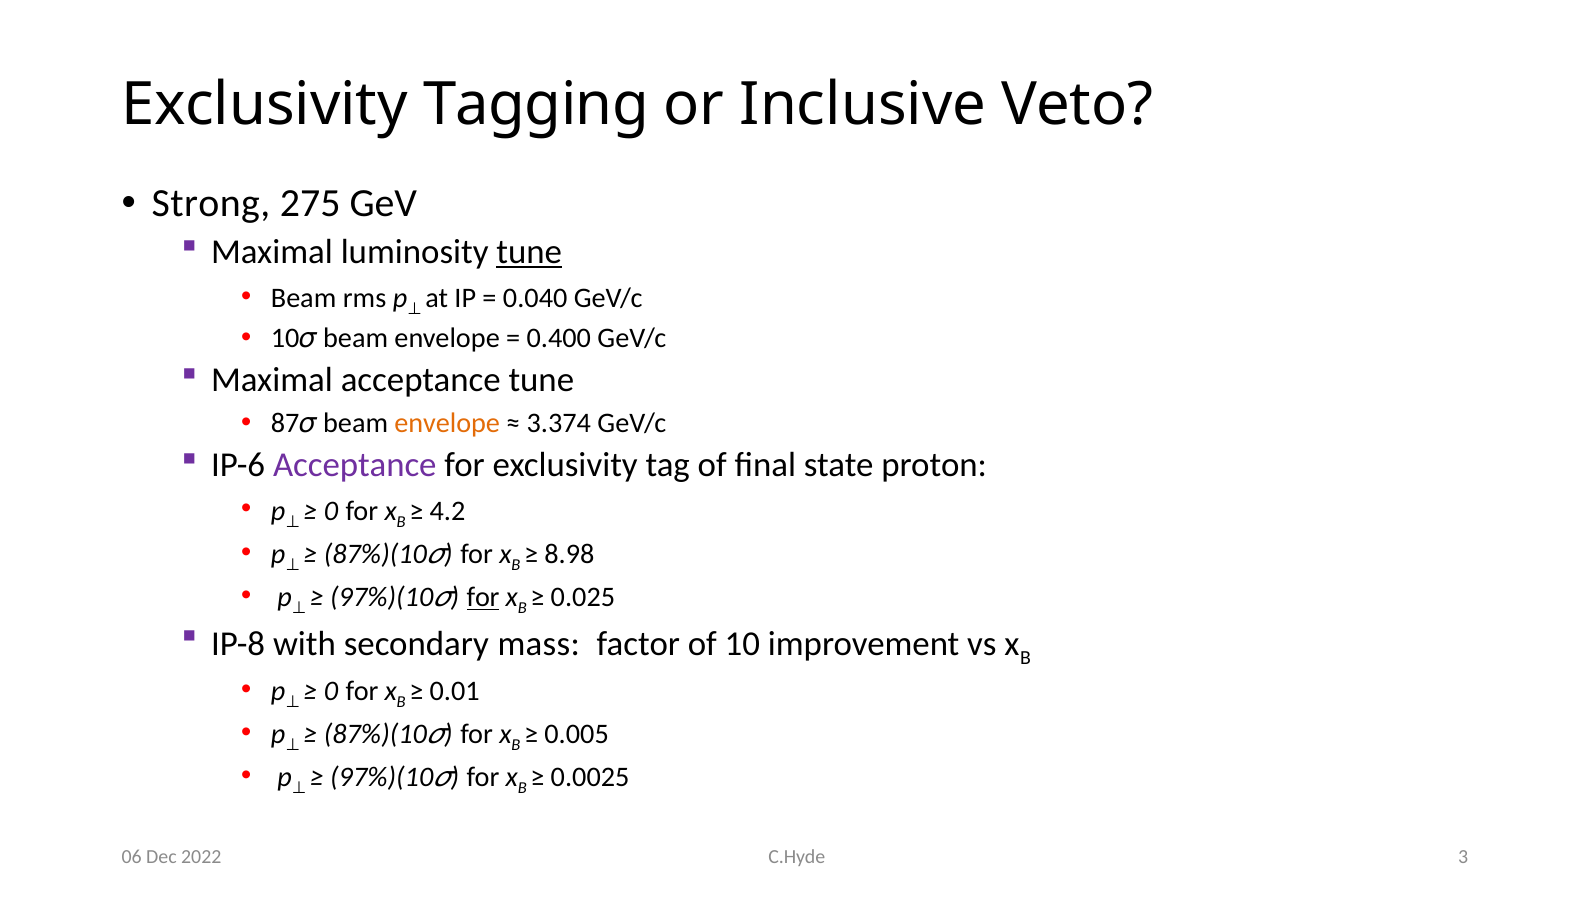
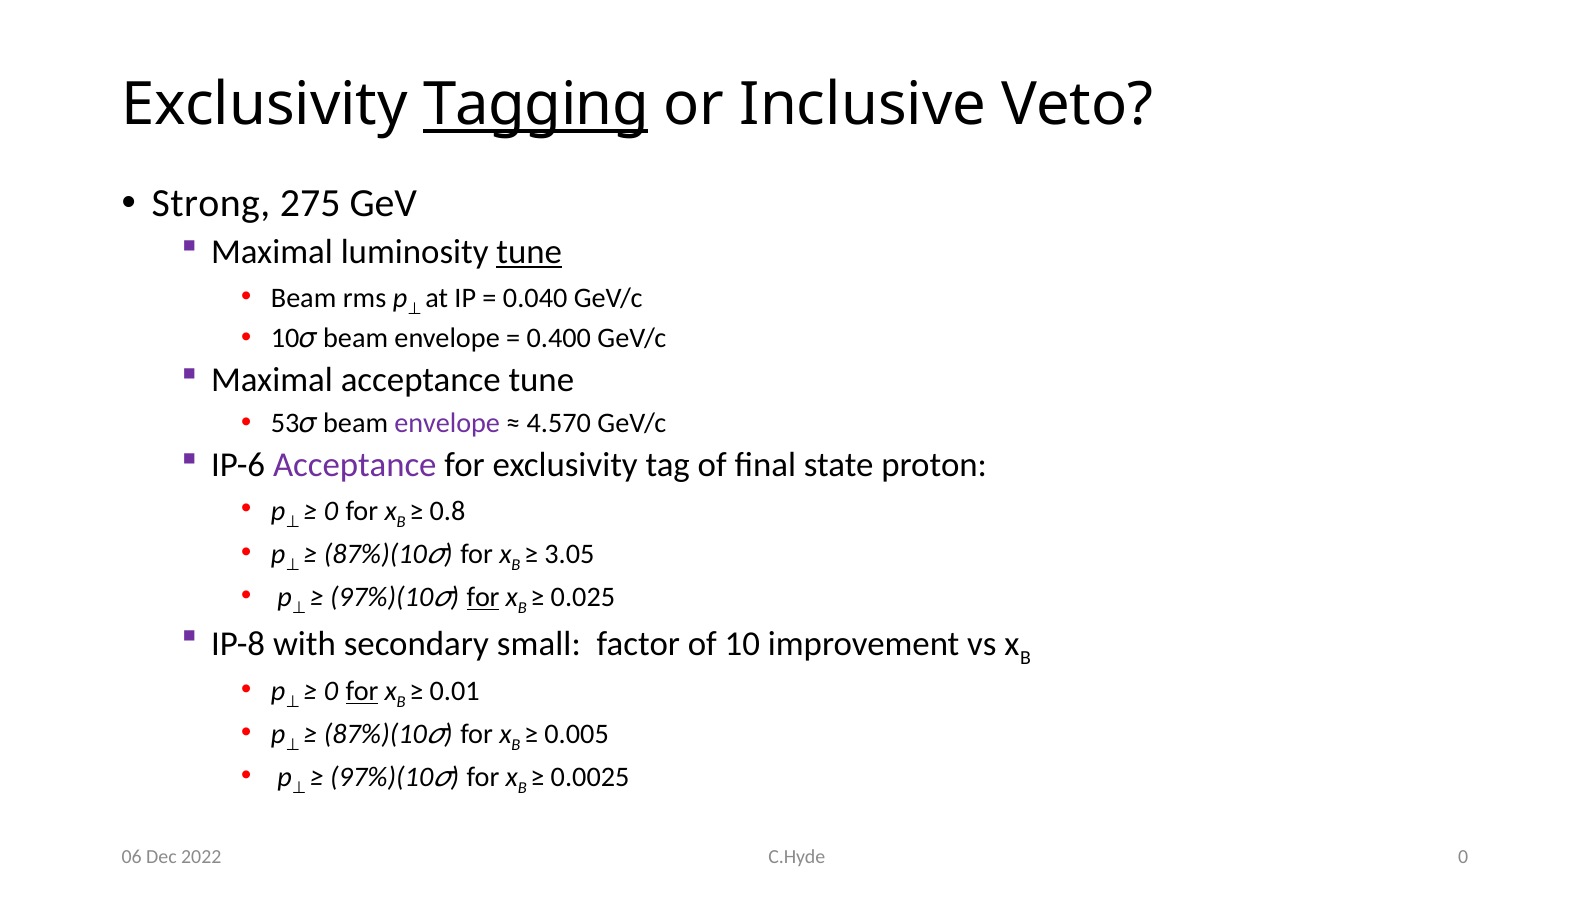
Tagging underline: none -> present (536, 105)
87: 87 -> 53 (285, 423)
envelope colour: orange -> purple (447, 423)
3.374: 3.374 -> 4.570 (559, 423)
4.2: 4.2 -> 0.8 (447, 511)
8.98: 8.98 -> 3.05 (569, 554)
mass: mass -> small (539, 644)
for underline: none -> present (362, 691)
C.Hyde 3: 3 -> 0 (1463, 856)
